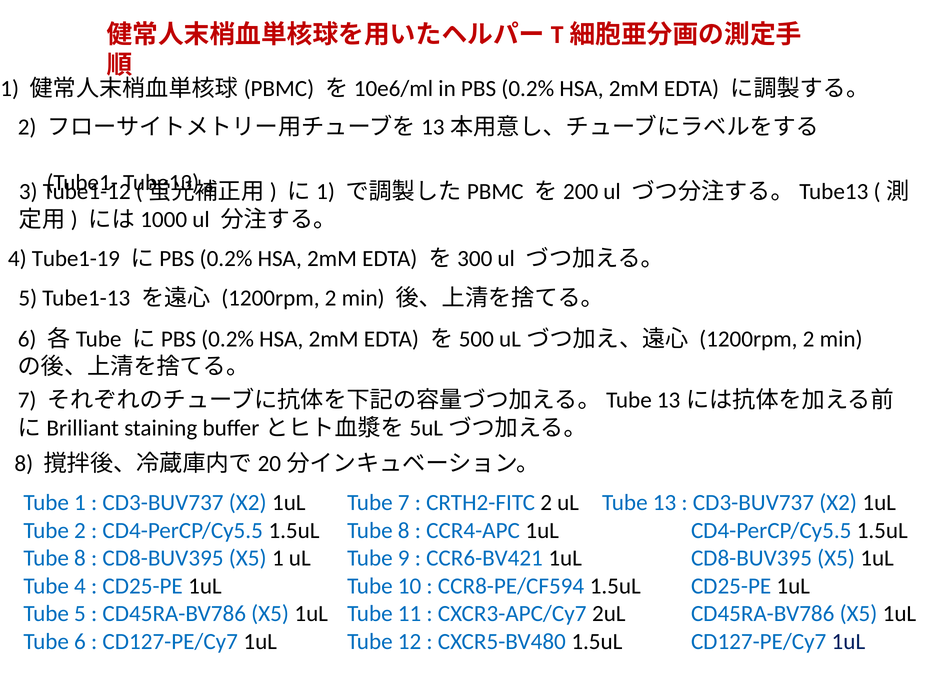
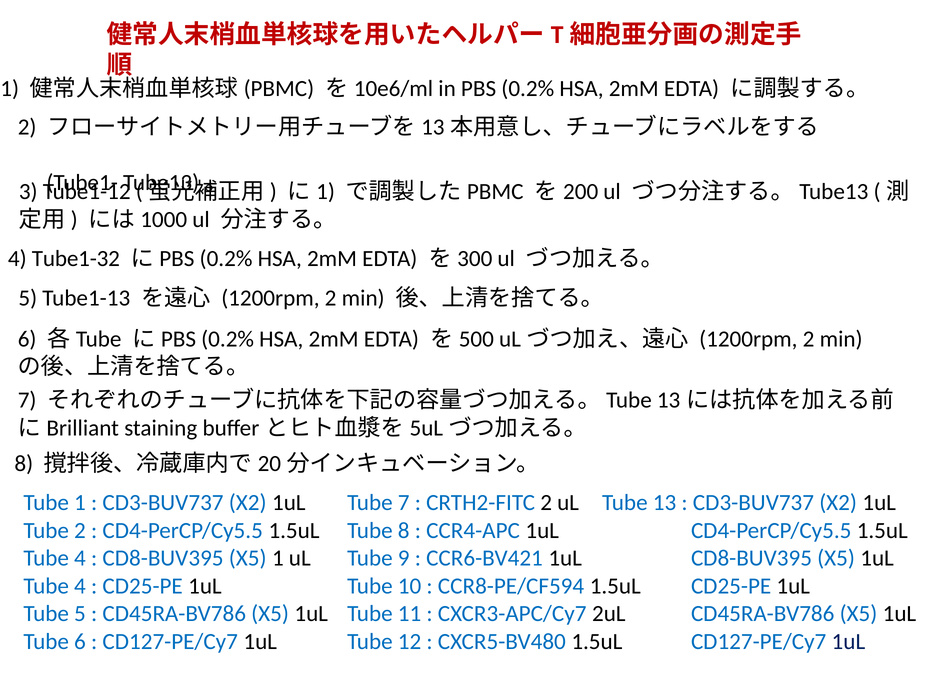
Tube1-19: Tube1-19 -> Tube1-32 (76, 259)
8: 8 -> 4 (80, 559)
